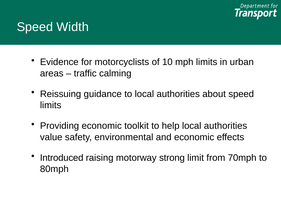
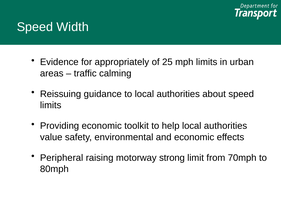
motorcyclists: motorcyclists -> appropriately (122, 62)
10: 10 -> 25 (167, 62)
Introduced: Introduced -> Peripheral (62, 158)
